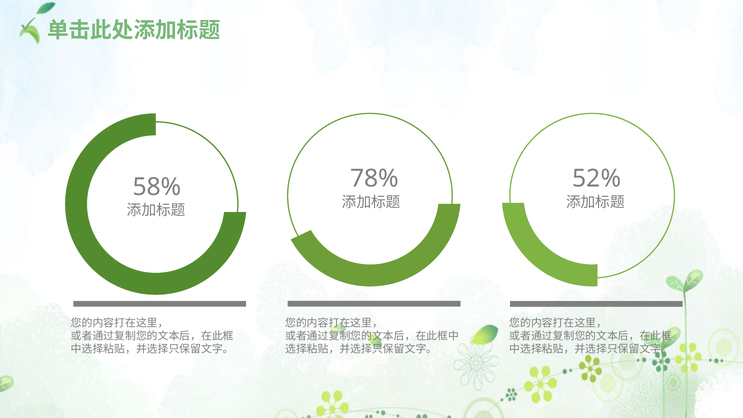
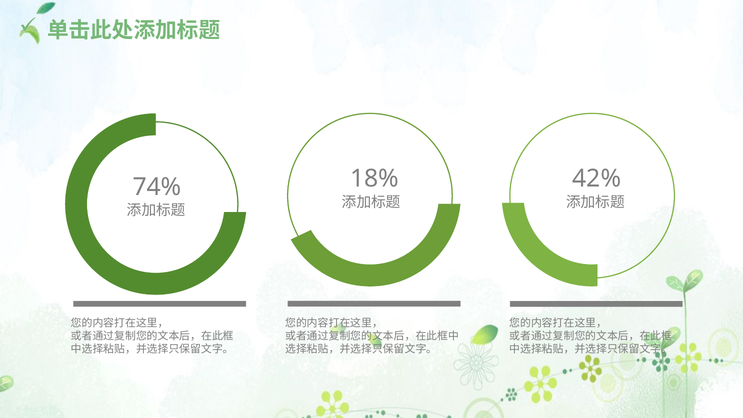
78%: 78% -> 18% (374, 179)
52%: 52% -> 42% (597, 179)
58%: 58% -> 74% (157, 187)
